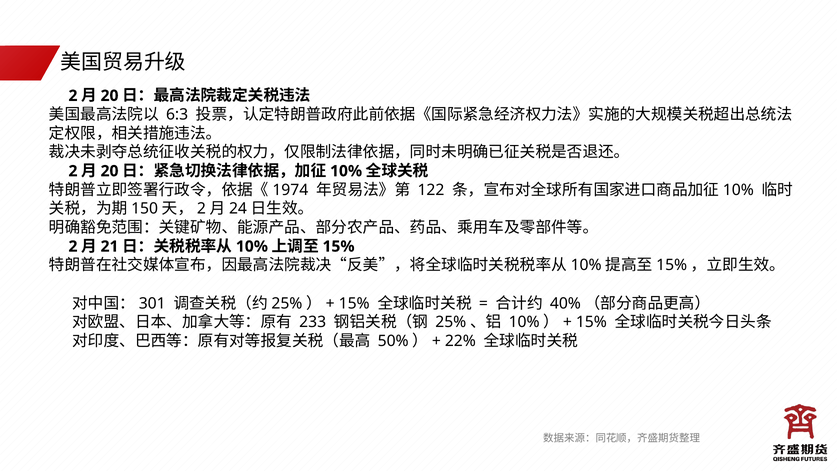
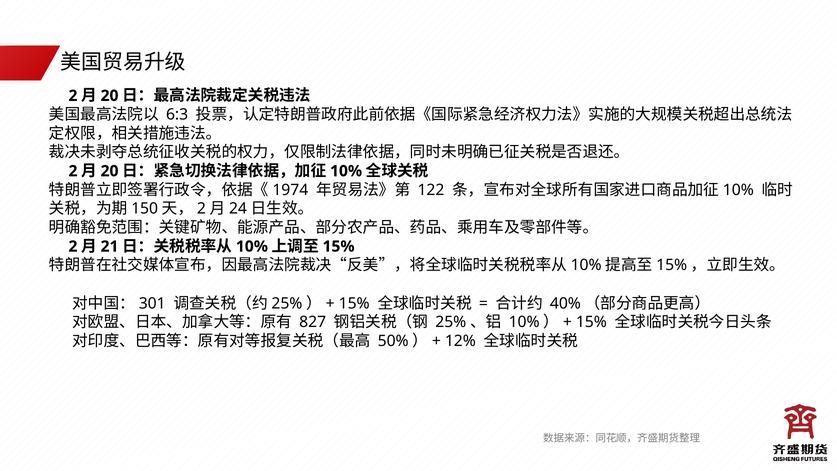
233: 233 -> 827 (313, 322)
22%: 22% -> 12% (460, 341)
